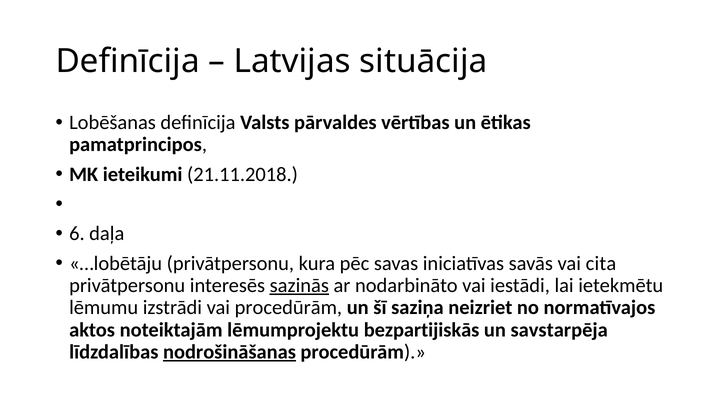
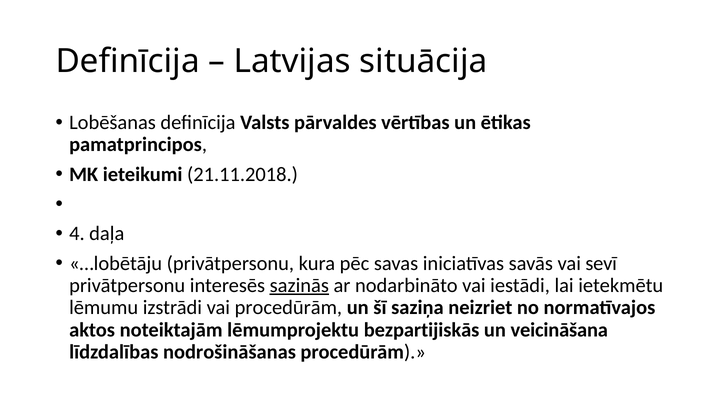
6: 6 -> 4 (77, 234)
cita: cita -> sevī (601, 264)
savstarpēja: savstarpēja -> veicināšana (559, 330)
nodrošināšanas underline: present -> none (229, 352)
